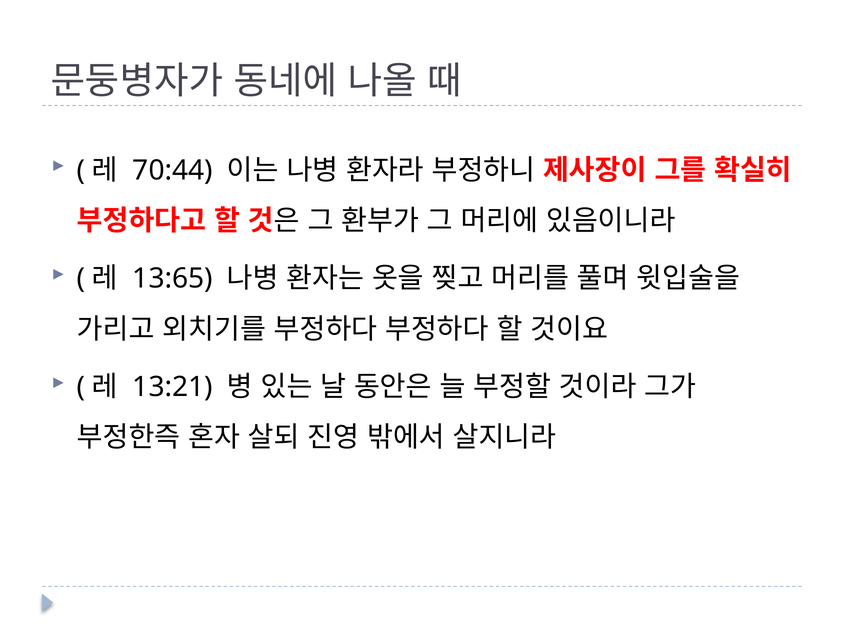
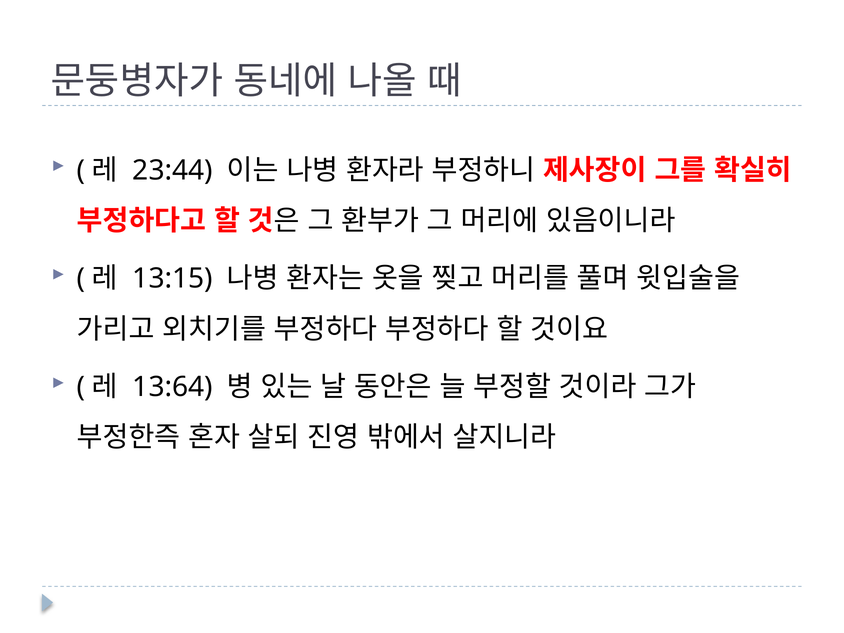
70:44: 70:44 -> 23:44 (173, 170)
13:65: 13:65 -> 13:15 (173, 279)
13:21: 13:21 -> 13:64 (173, 387)
